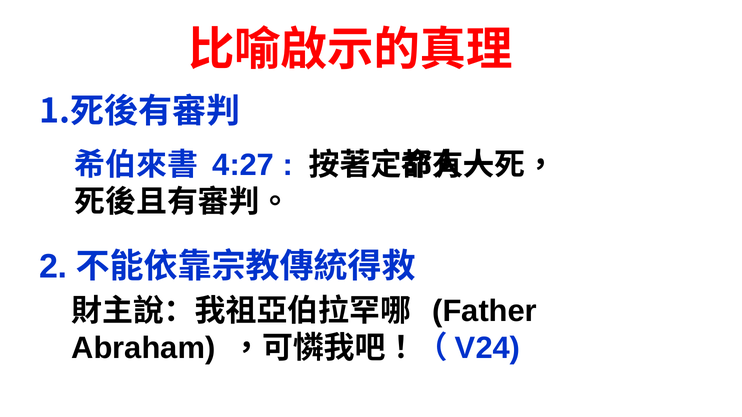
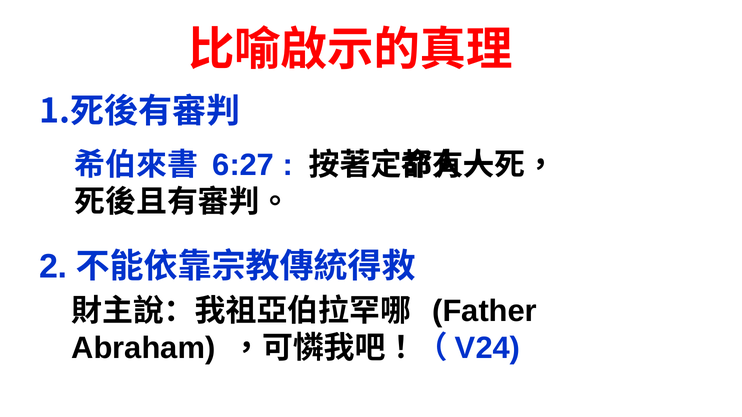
4:27: 4:27 -> 6:27 (243, 165)
